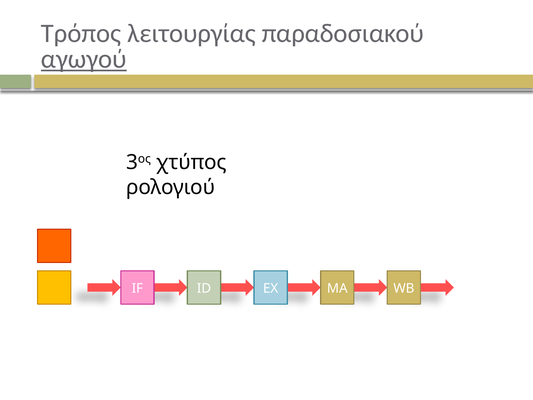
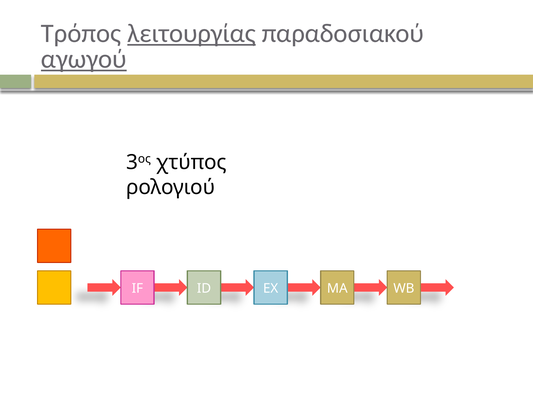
λειτουργίας underline: none -> present (192, 33)
